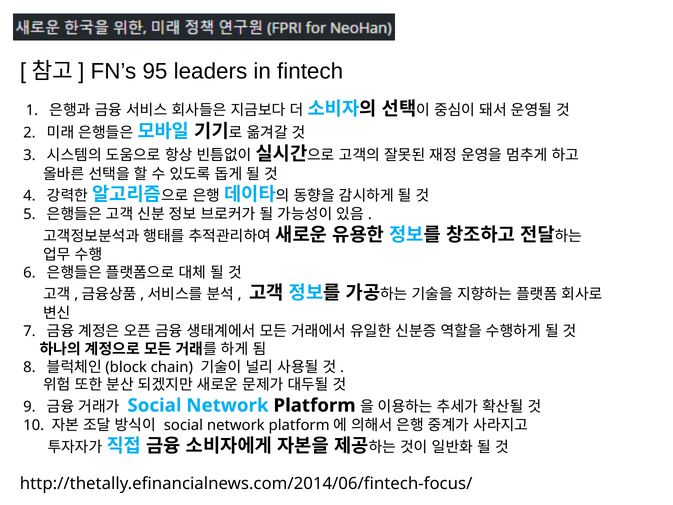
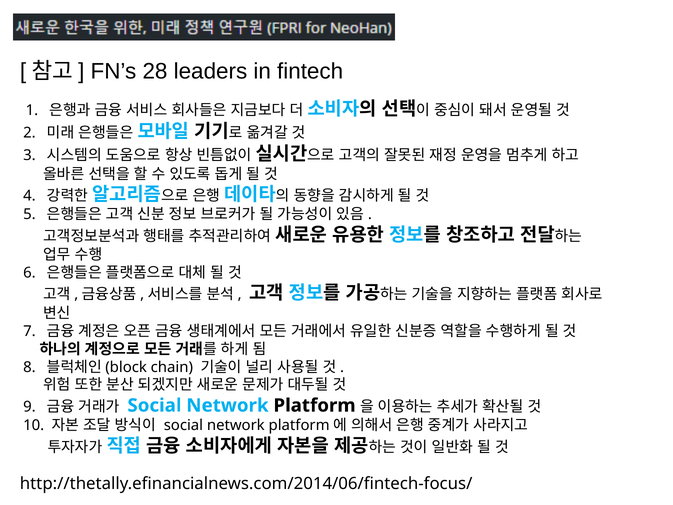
95: 95 -> 28 (155, 71)
